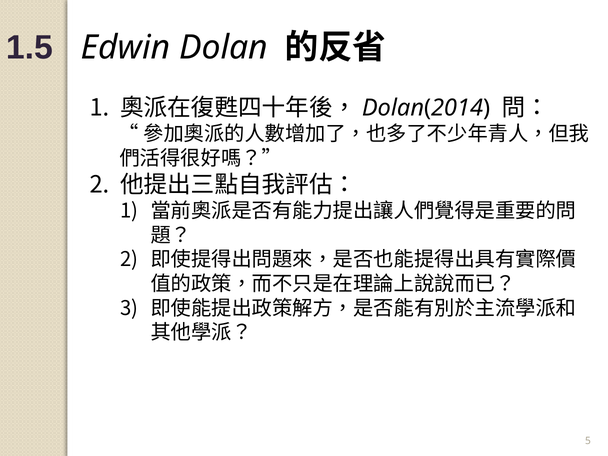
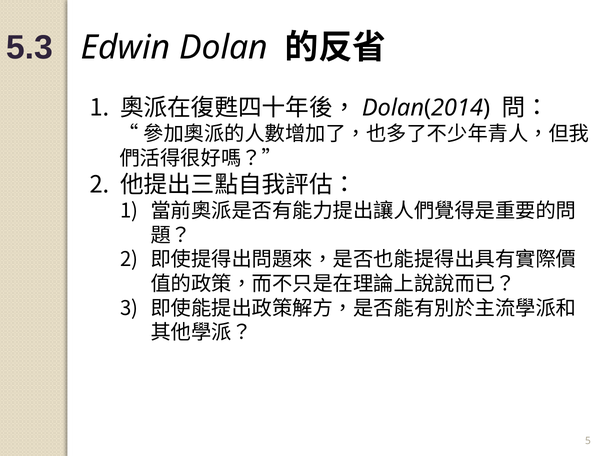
1.5: 1.5 -> 5.3 (29, 48)
